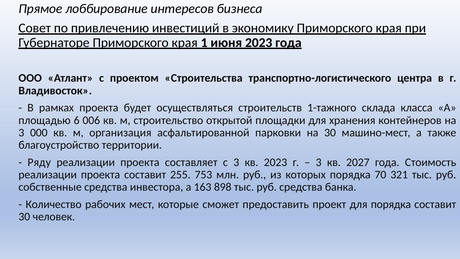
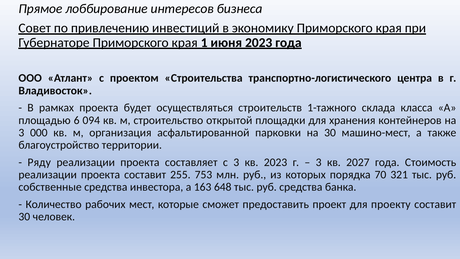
006: 006 -> 094 (91, 120)
898: 898 -> 648 (223, 187)
для порядка: порядка -> проекту (391, 204)
